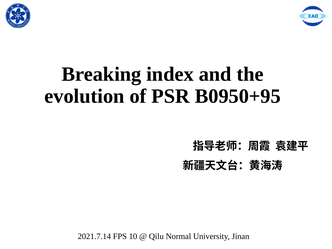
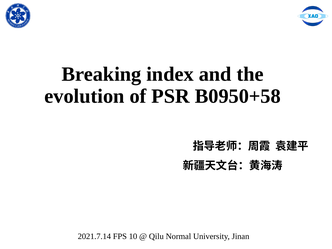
B0950+95: B0950+95 -> B0950+58 (238, 96)
